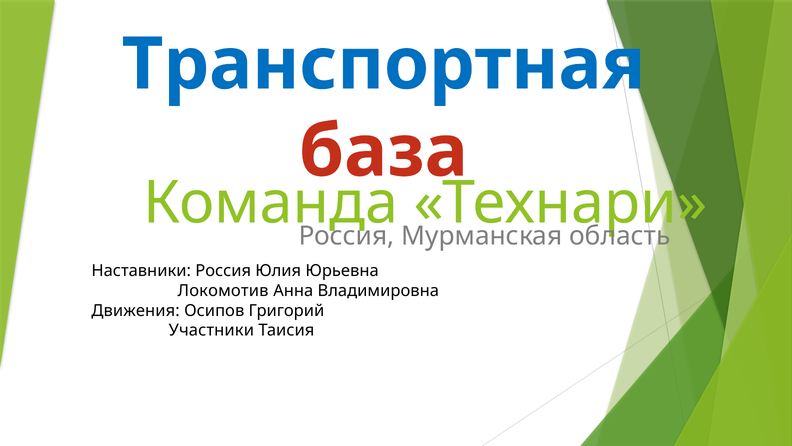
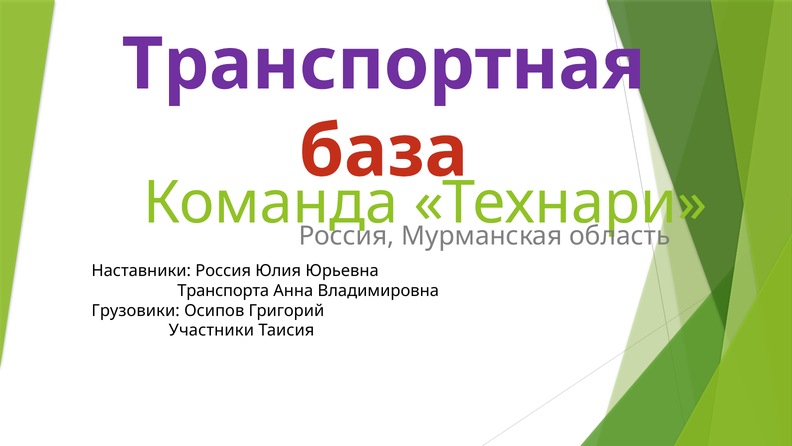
Транспортная colour: blue -> purple (383, 64)
Локомотив: Локомотив -> Транспорта (223, 290)
Движения: Движения -> Грузовики (136, 310)
